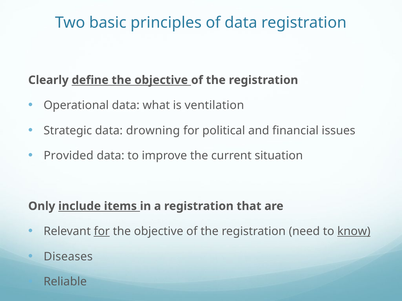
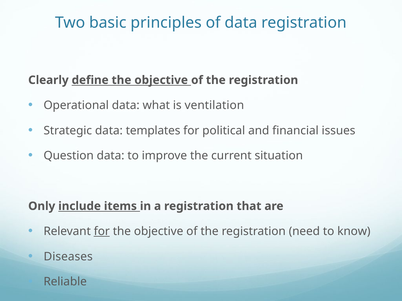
drowning: drowning -> templates (153, 131)
Provided: Provided -> Question (69, 156)
know underline: present -> none (354, 232)
